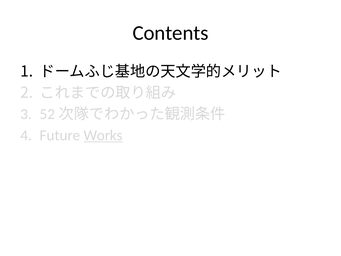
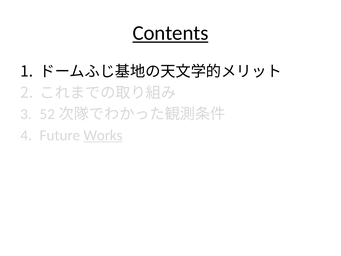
Contents underline: none -> present (170, 33)
